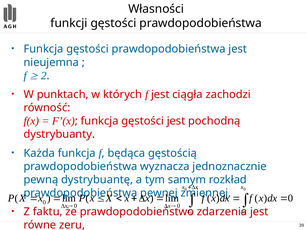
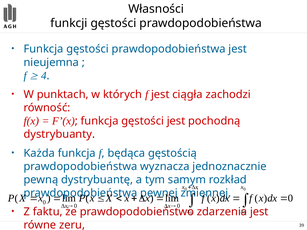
2: 2 -> 4 (44, 76)
